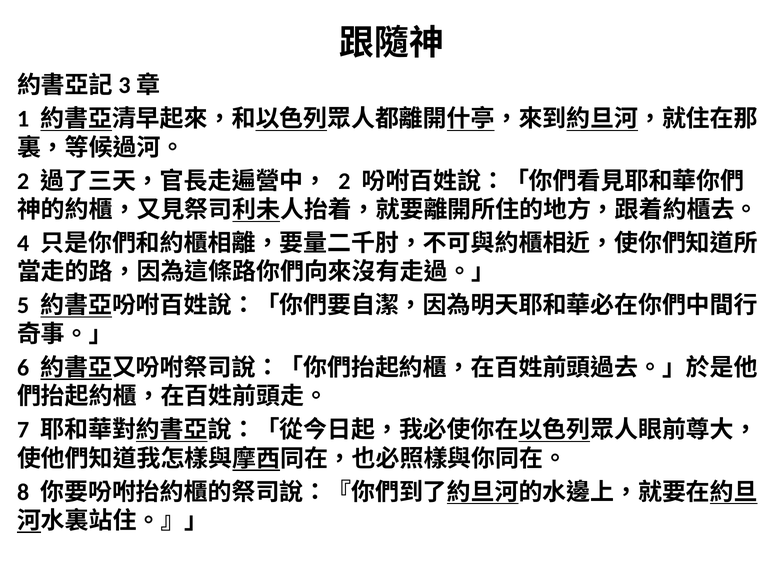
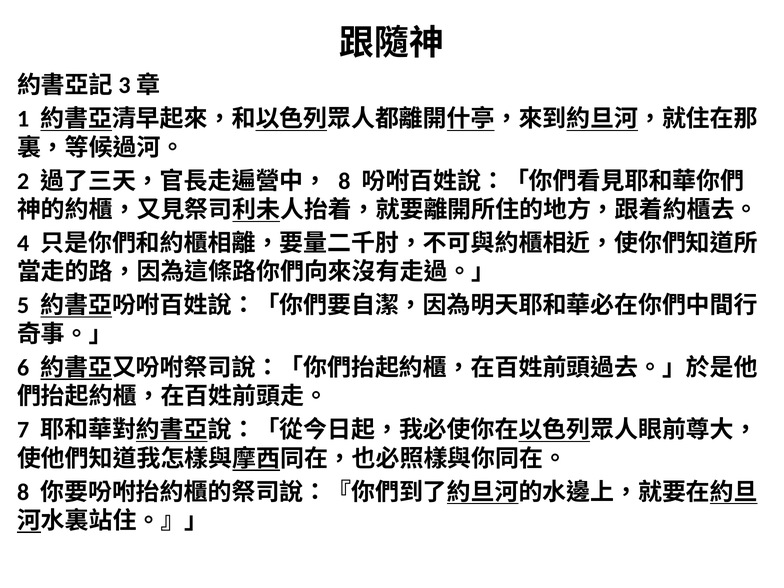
2: 2 -> 8 (344, 181)
